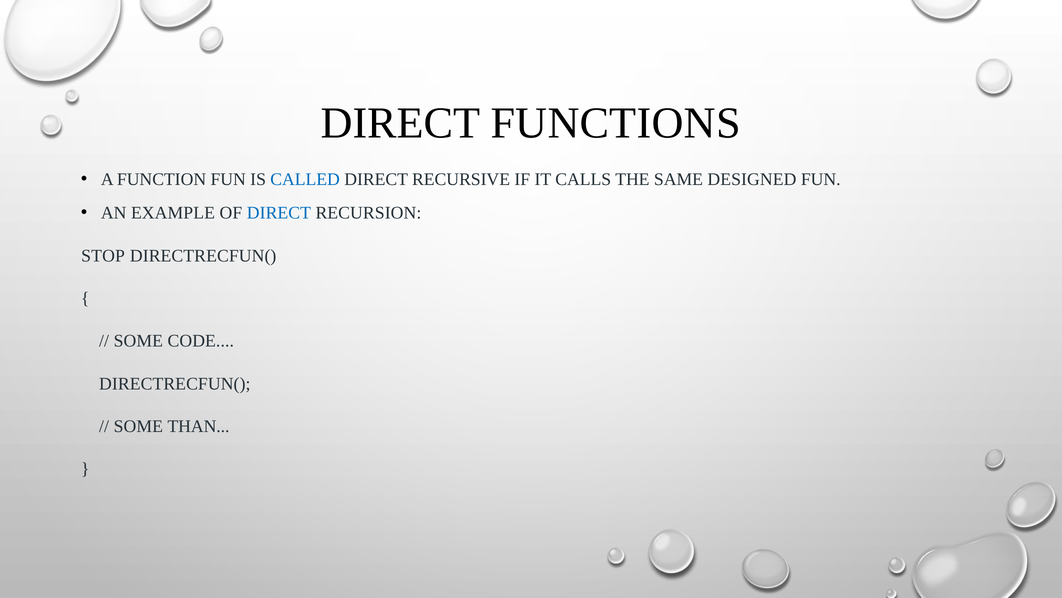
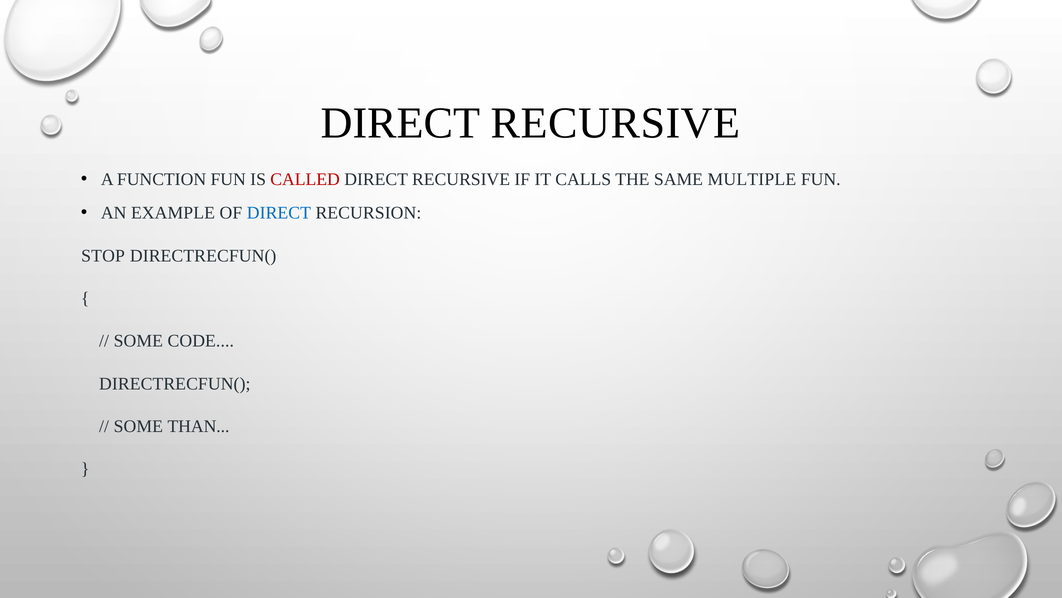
FUNCTIONS: FUNCTIONS -> RECURSIVE (616, 123)
CALLED colour: blue -> red (305, 179)
DESIGNED: DESIGNED -> MULTIPLE (752, 179)
